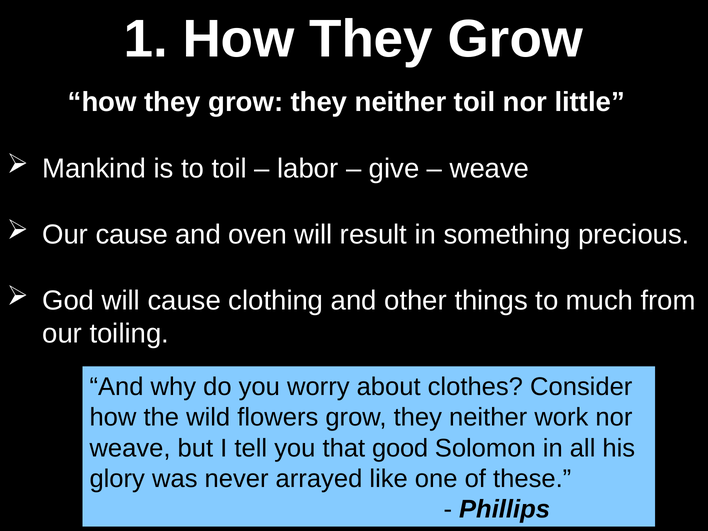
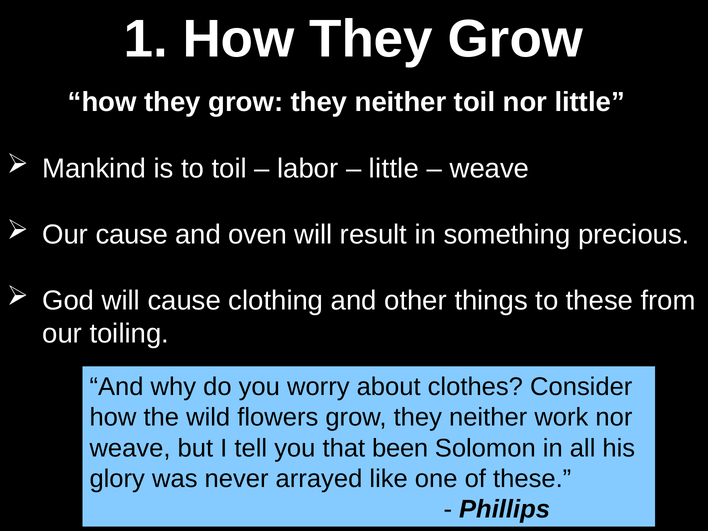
give: give -> little (394, 169)
to much: much -> these (599, 301)
good: good -> been (400, 448)
